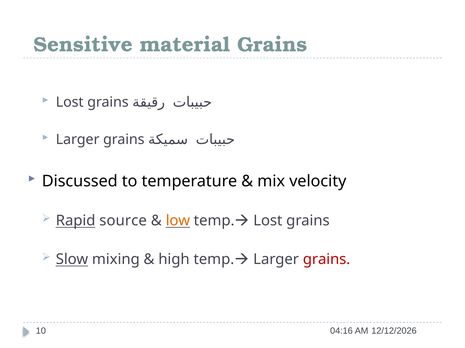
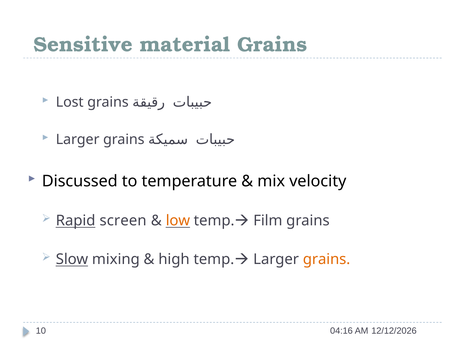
source: source -> screen (123, 221)
temp. Lost: Lost -> Film (268, 221)
grains colour: red -> orange (327, 260)
